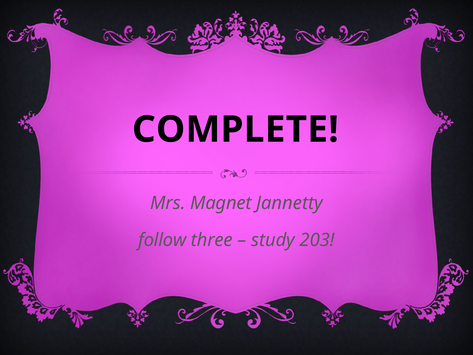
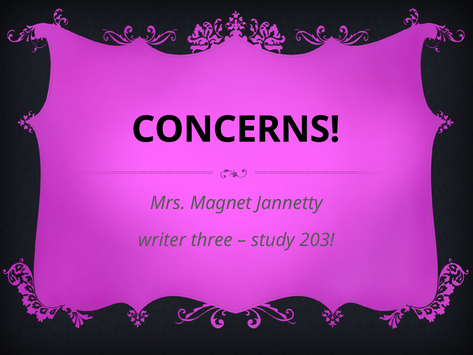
COMPLETE: COMPLETE -> CONCERNS (236, 129)
follow: follow -> writer (162, 240)
